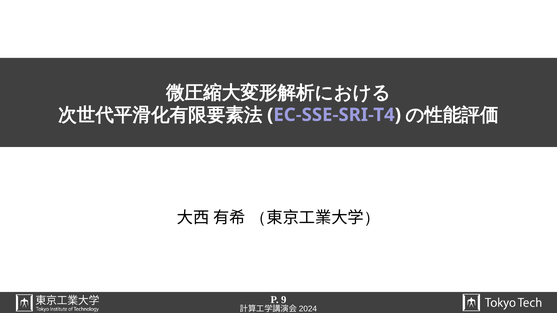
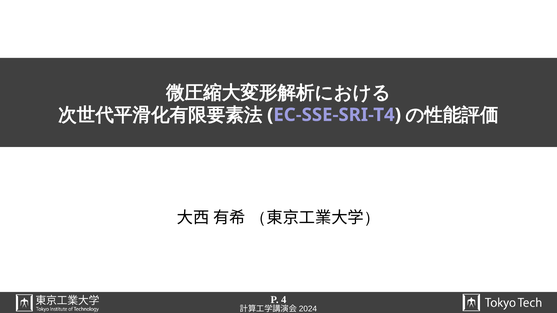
9: 9 -> 4 (284, 300)
